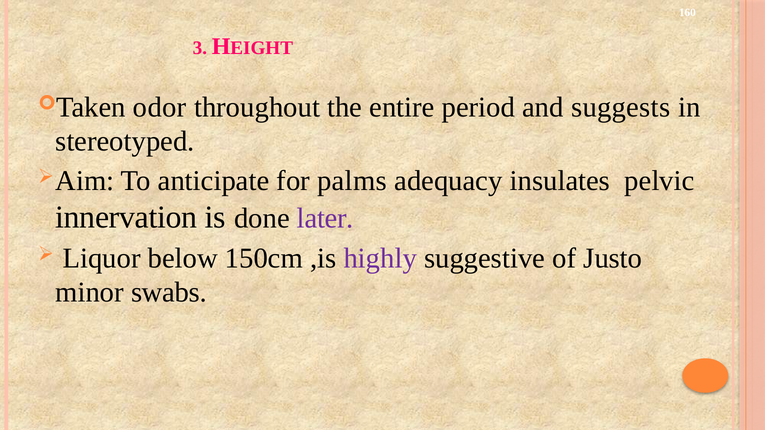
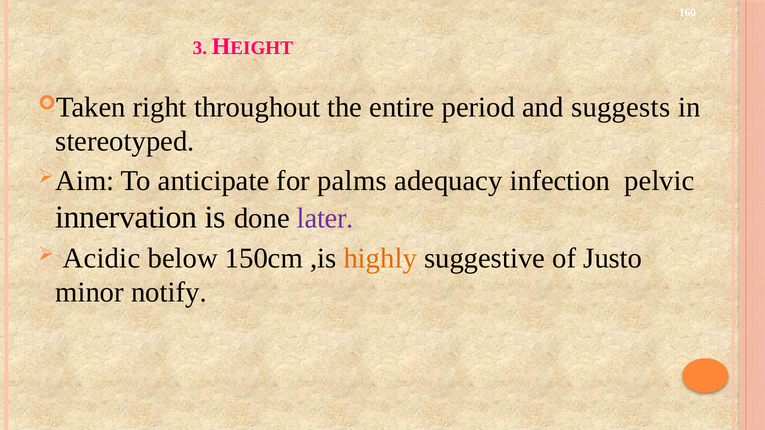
odor: odor -> right (160, 107)
insulates: insulates -> infection (560, 181)
Liquor: Liquor -> Acidic (101, 258)
highly colour: purple -> orange (380, 258)
swabs: swabs -> notify (169, 293)
